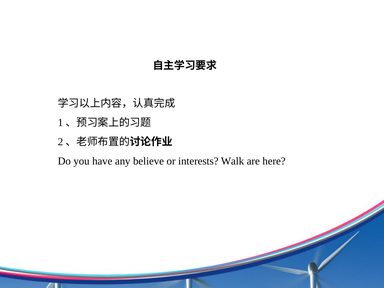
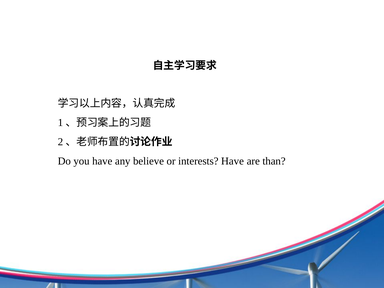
interests Walk: Walk -> Have (232, 161)
here: here -> than (274, 161)
